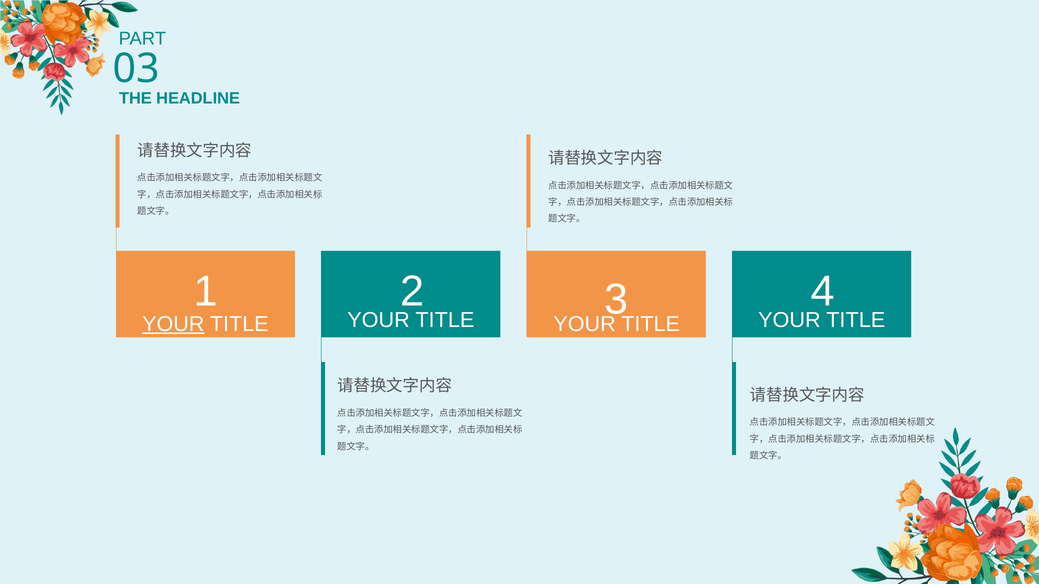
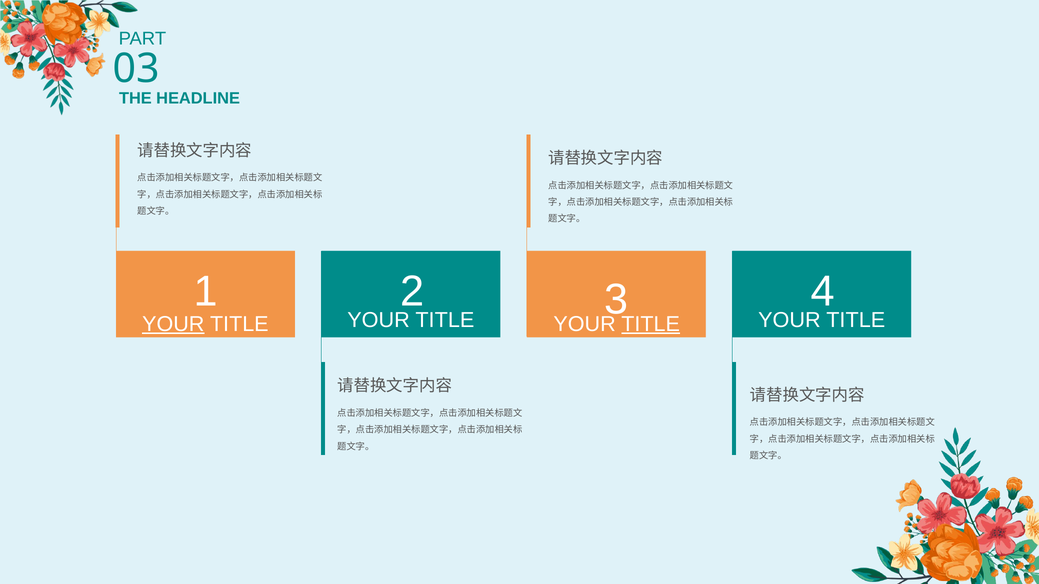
TITLE underline: none -> present (651, 324)
